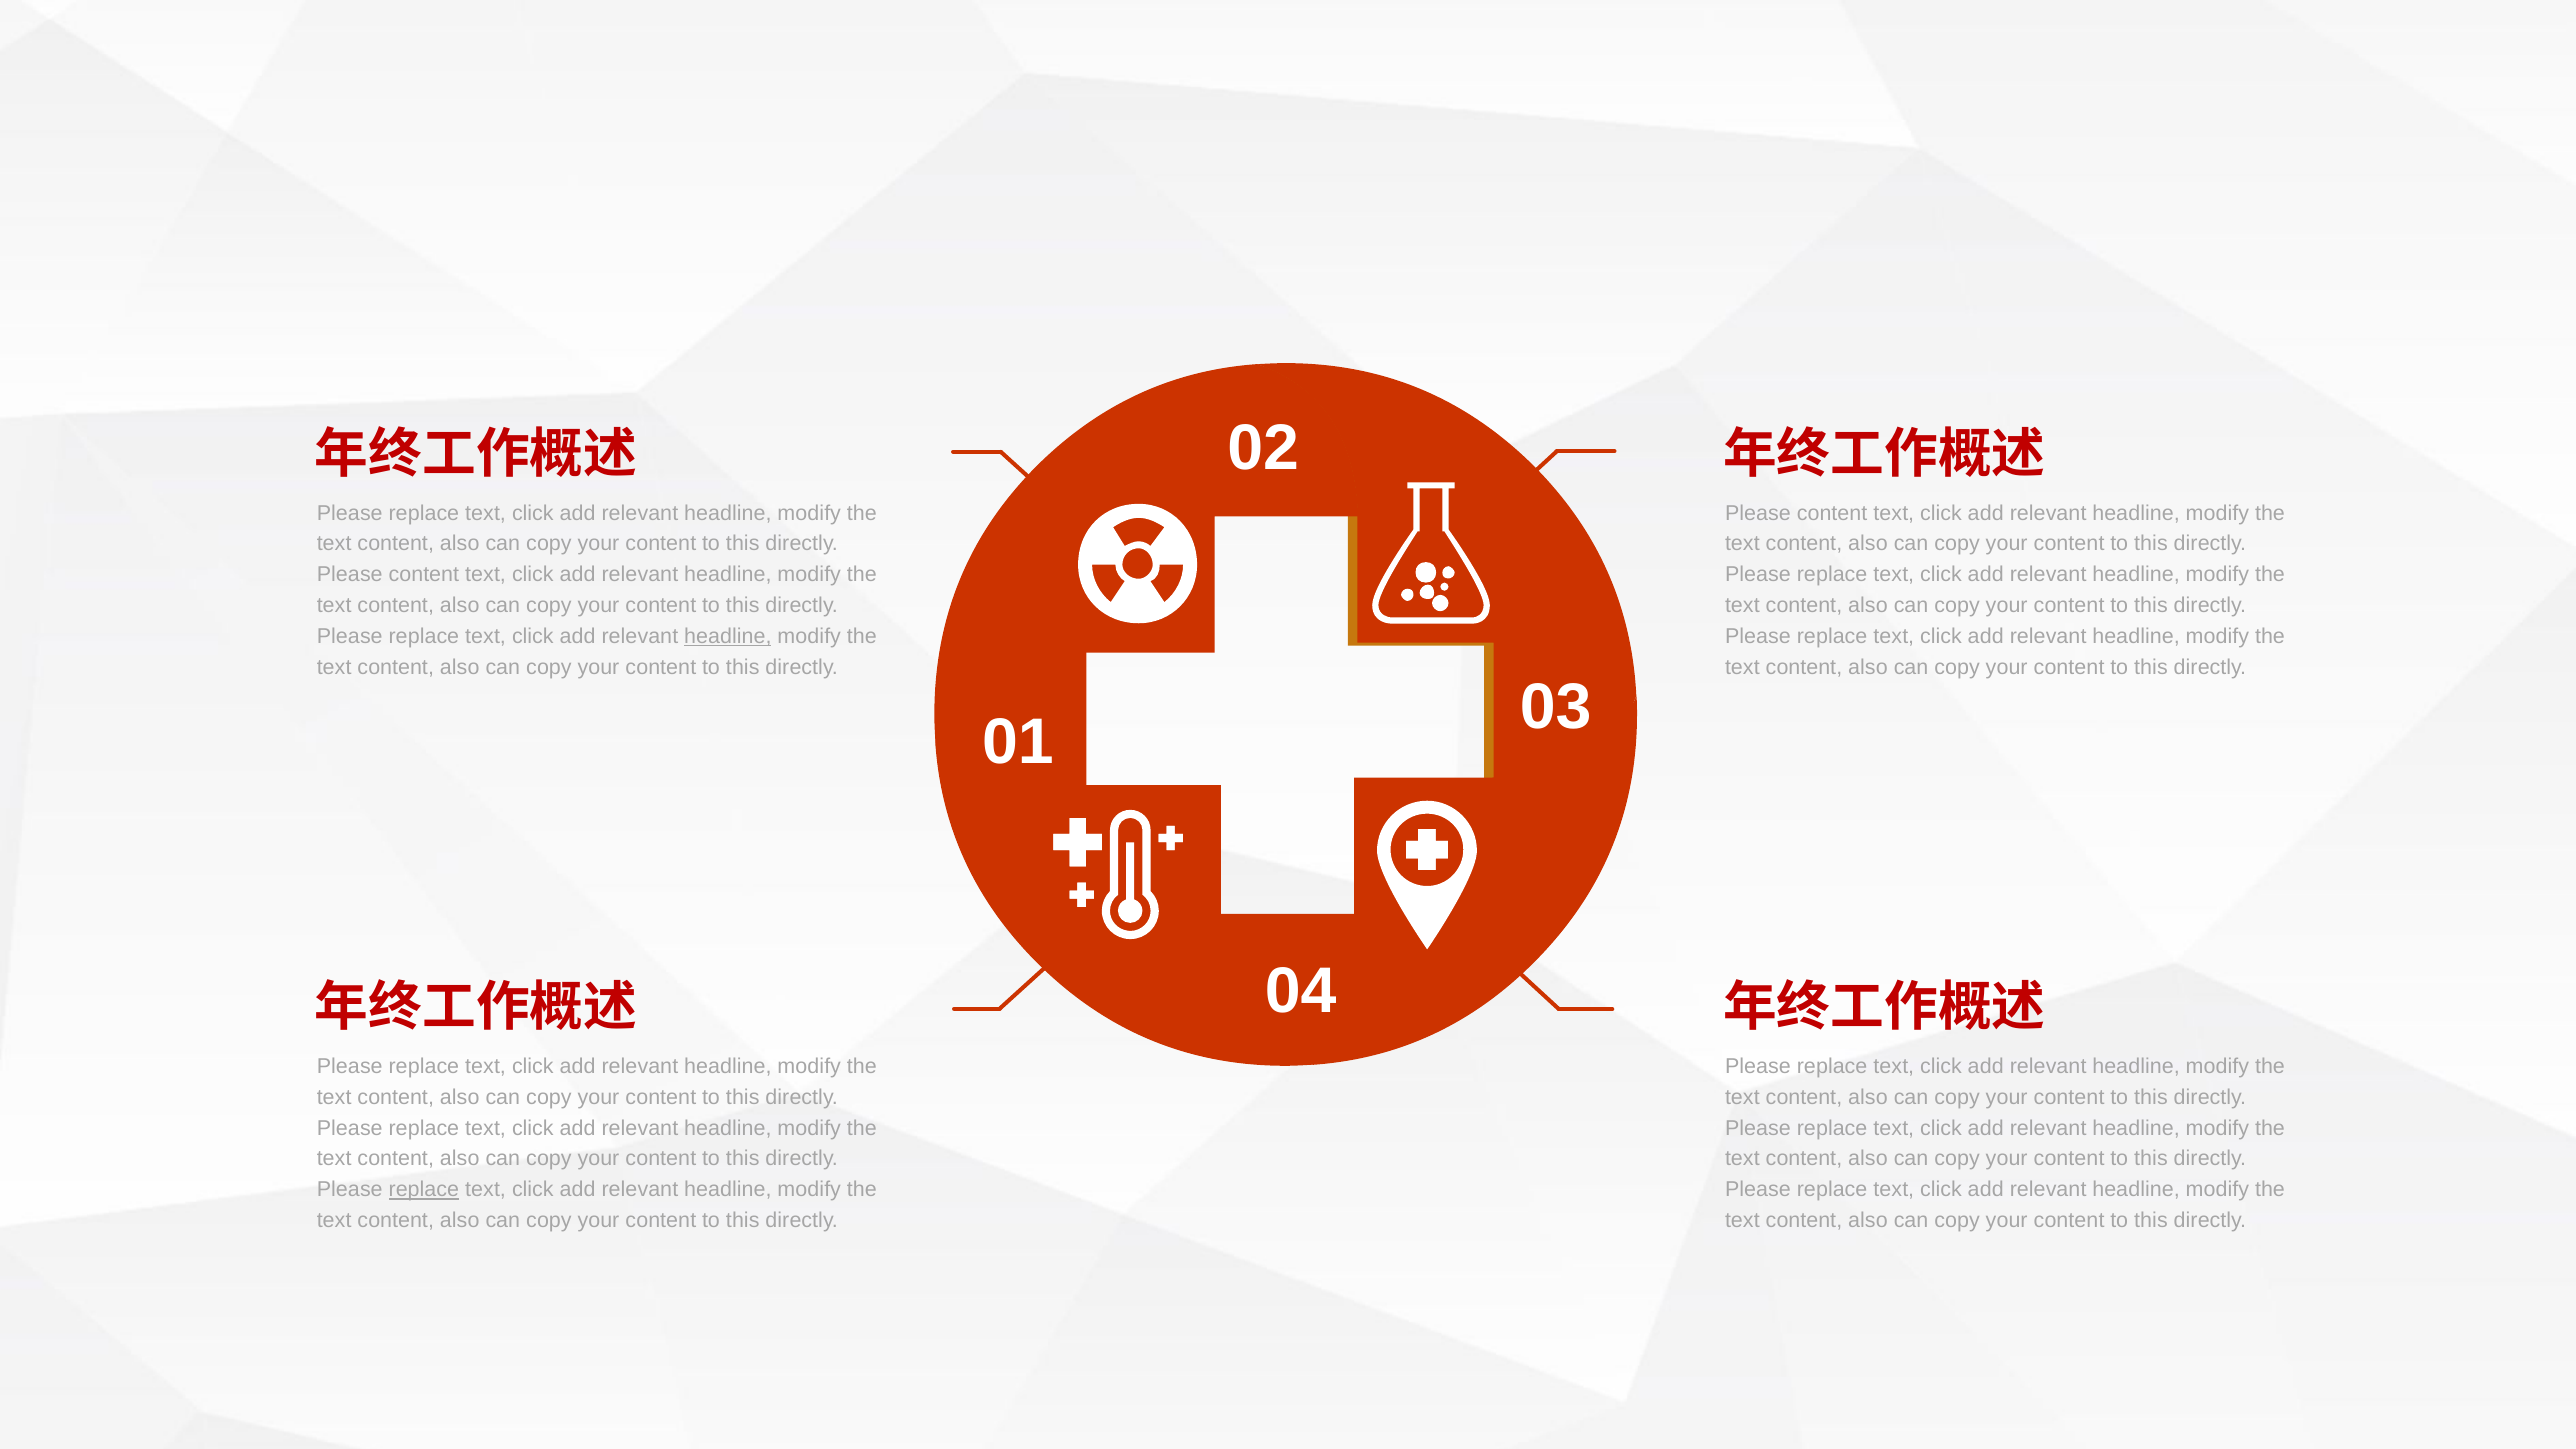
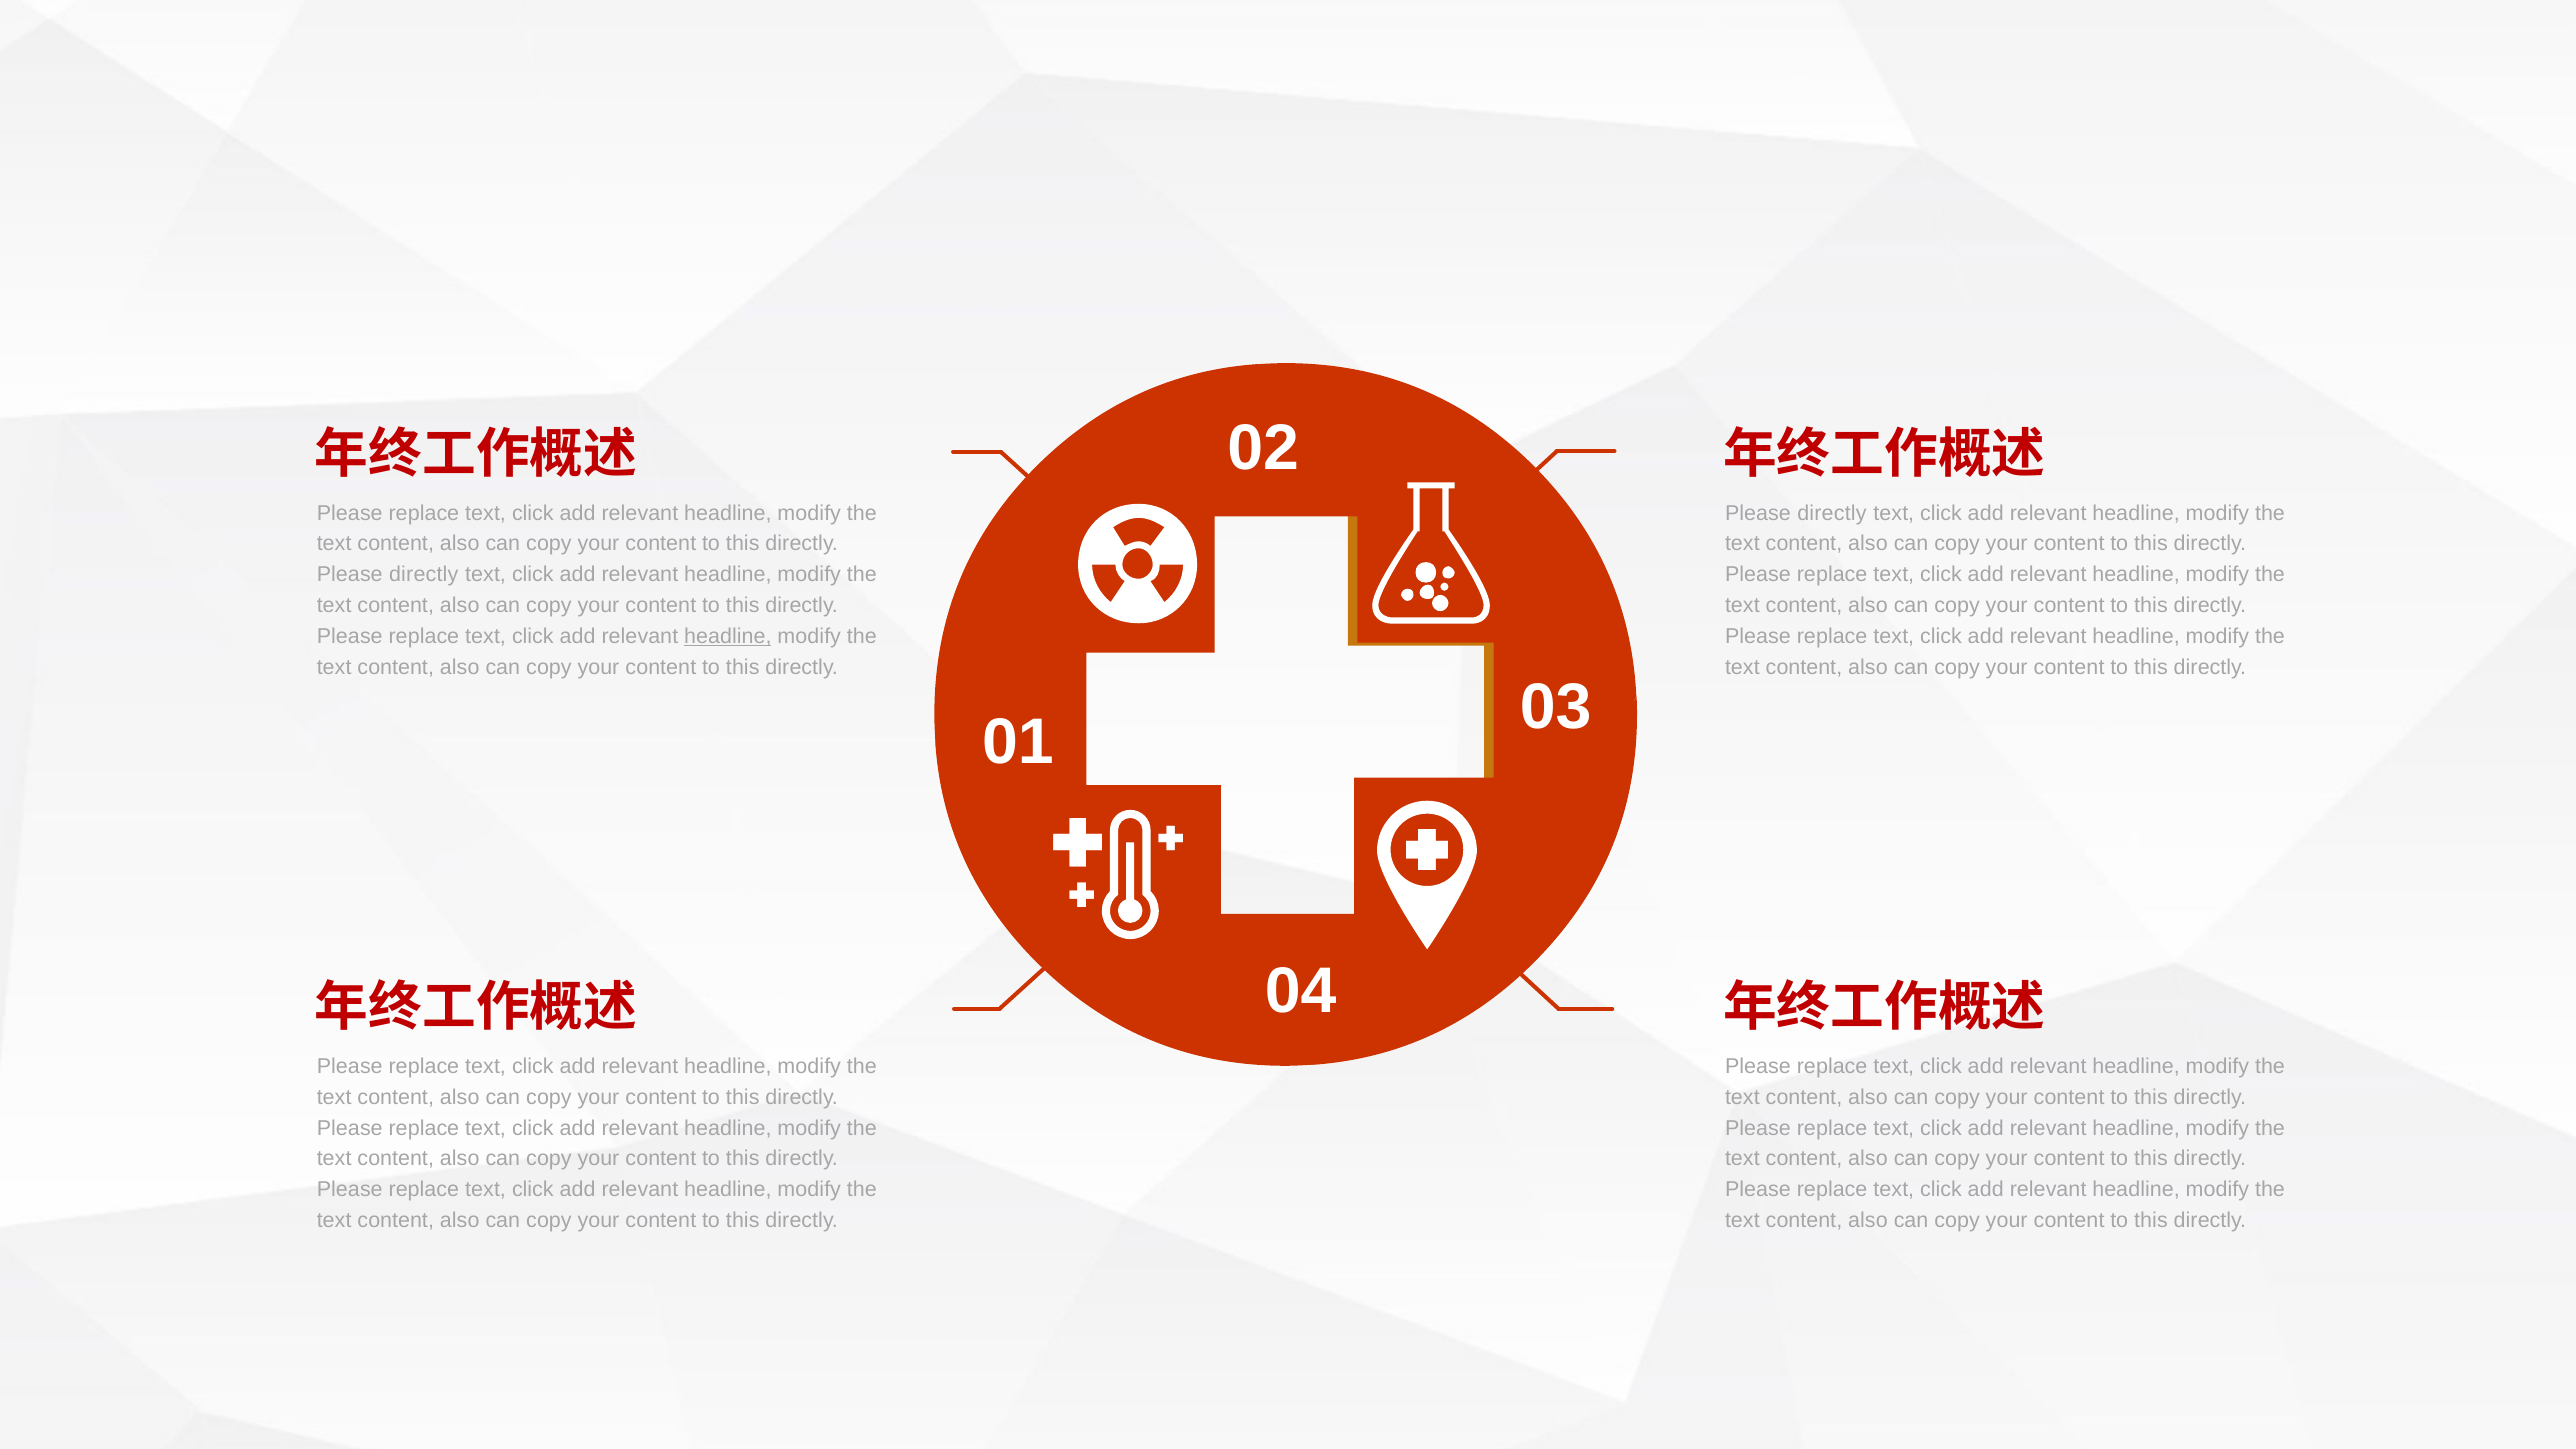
content: content -> directly (1832, 513)
content: content -> directly (424, 575)
replace underline: present -> none (424, 1190)
